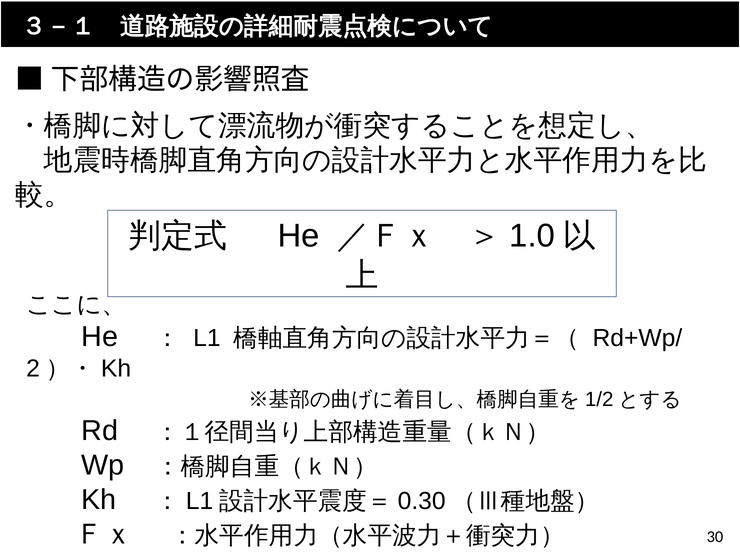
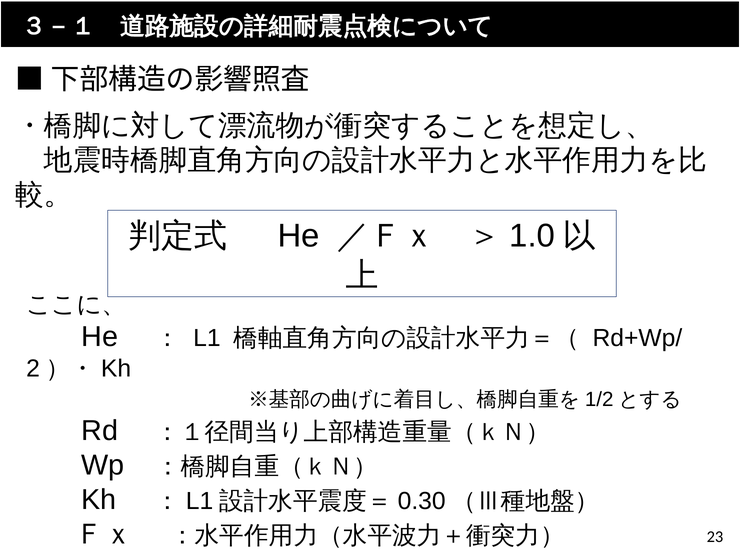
30: 30 -> 23 (715, 537)
